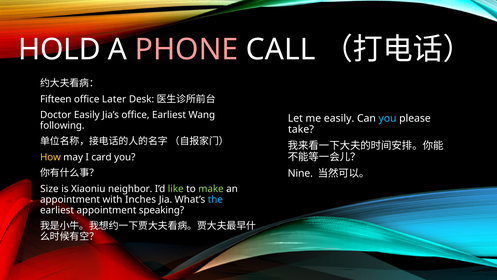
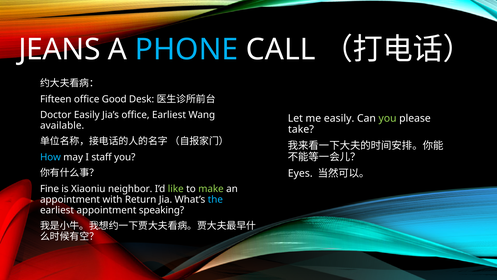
HOLD: HOLD -> JEANS (59, 50)
PHONE colour: pink -> light blue (187, 50)
Later: Later -> Good (114, 99)
you colour: light blue -> light green (388, 118)
following: following -> available (62, 125)
How colour: yellow -> light blue (50, 157)
card: card -> staff (102, 157)
Nine: Nine -> Eyes (300, 173)
Size: Size -> Fine (50, 189)
Inches: Inches -> Return (141, 199)
